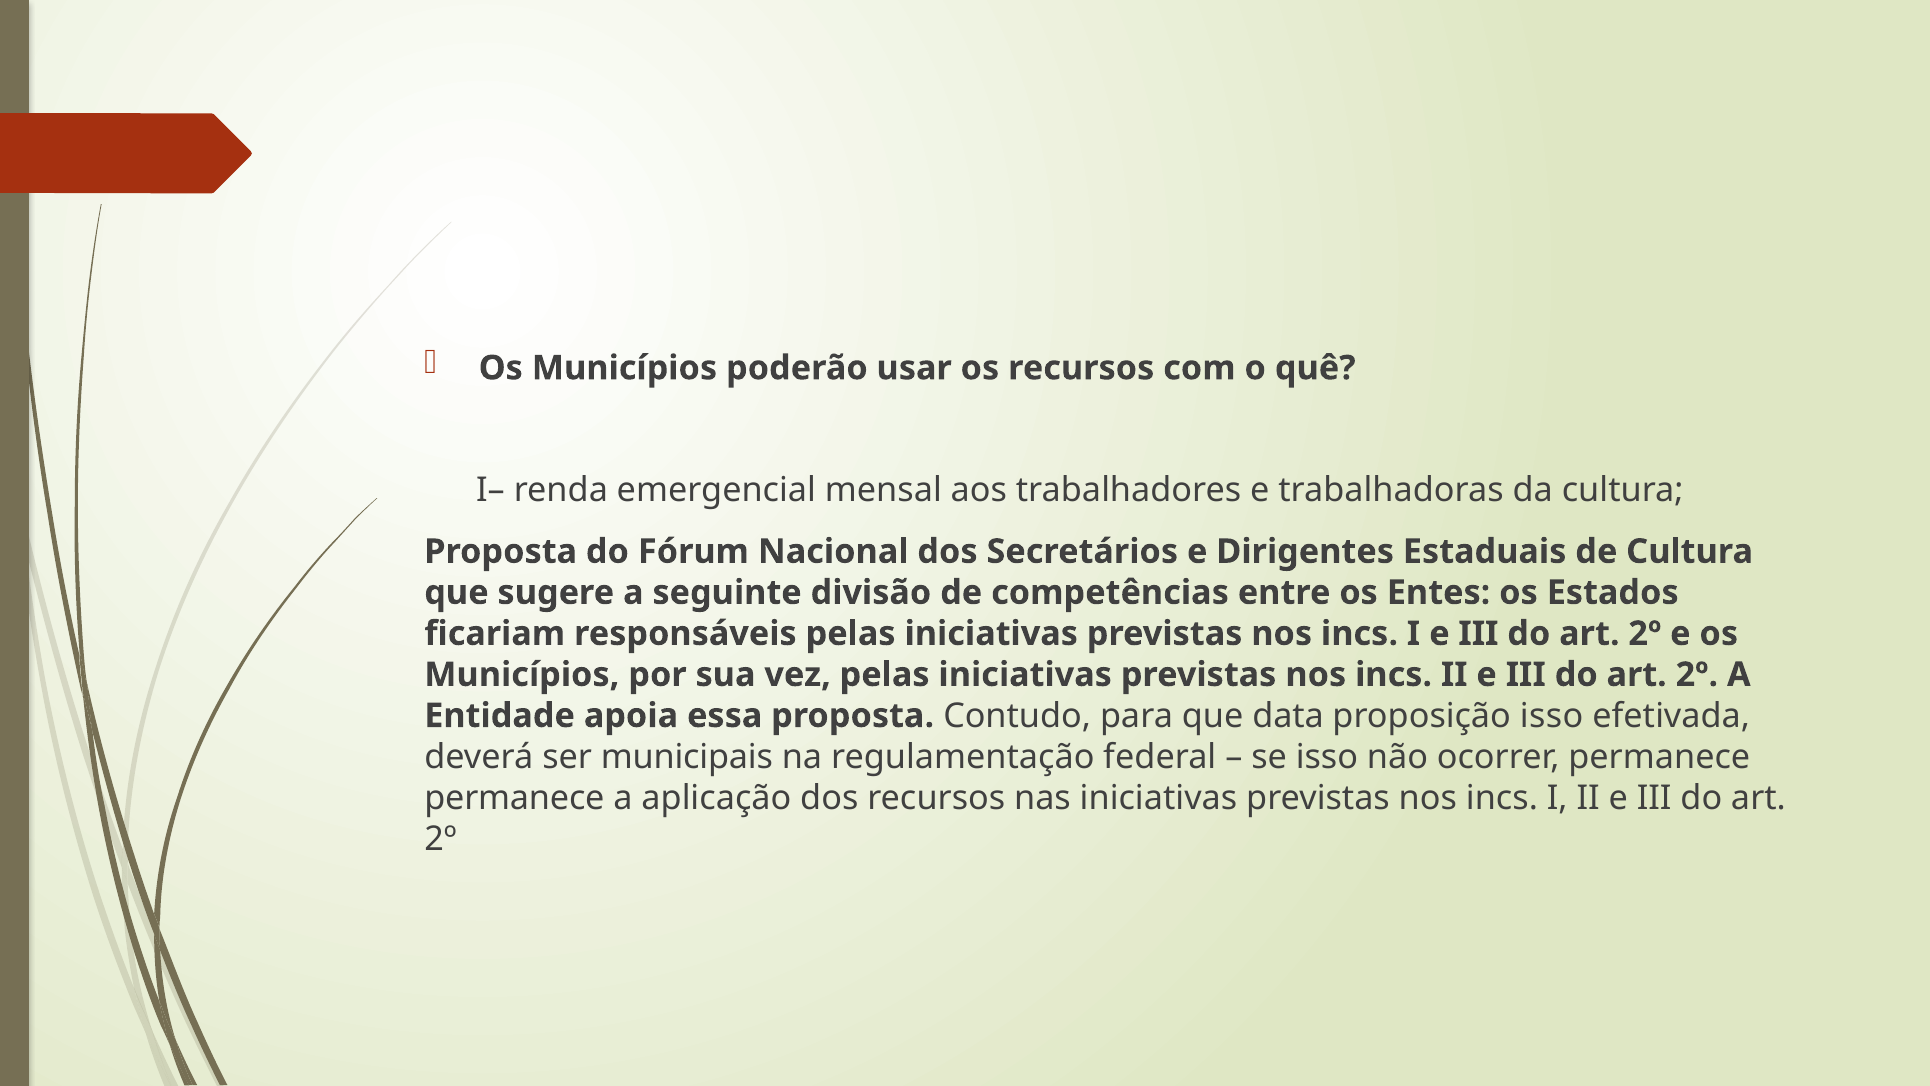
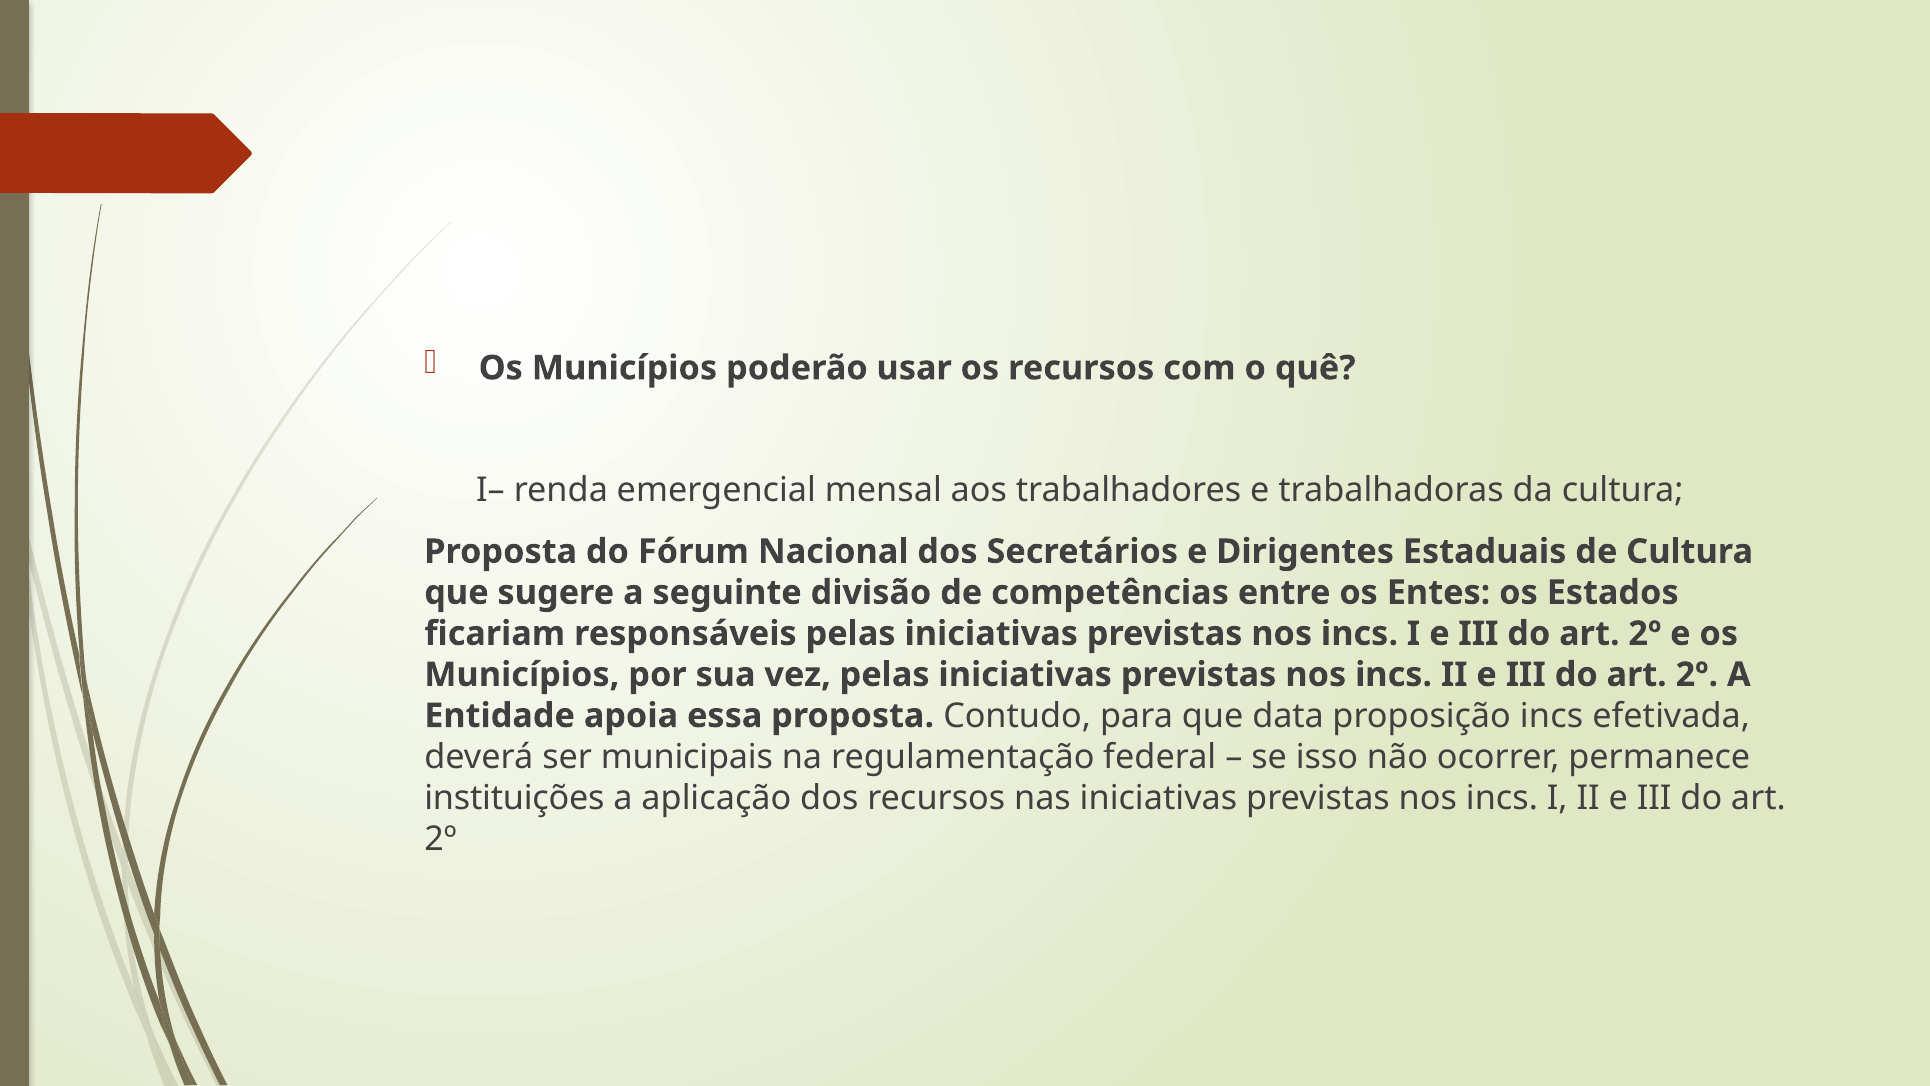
proposição isso: isso -> incs (1552, 715)
permanece: permanece -> instituições (514, 798)
